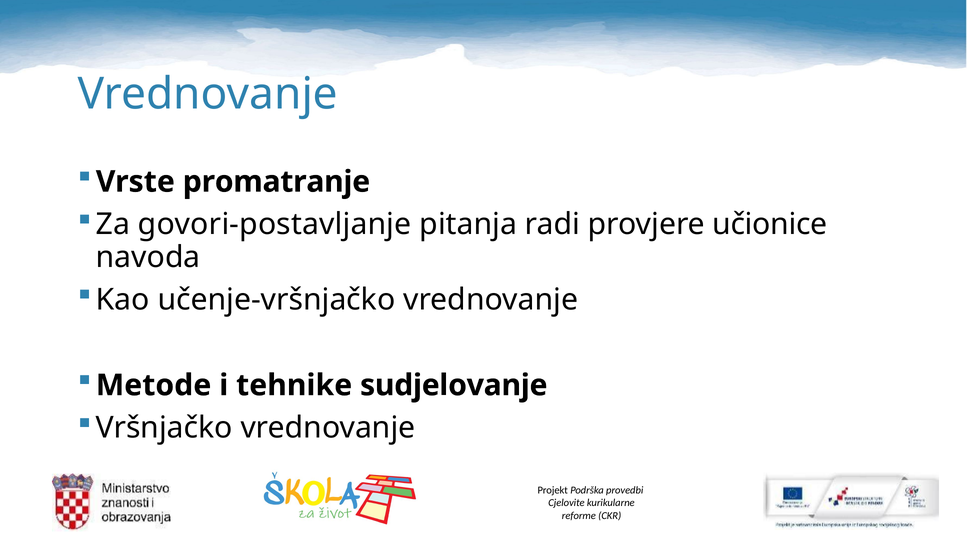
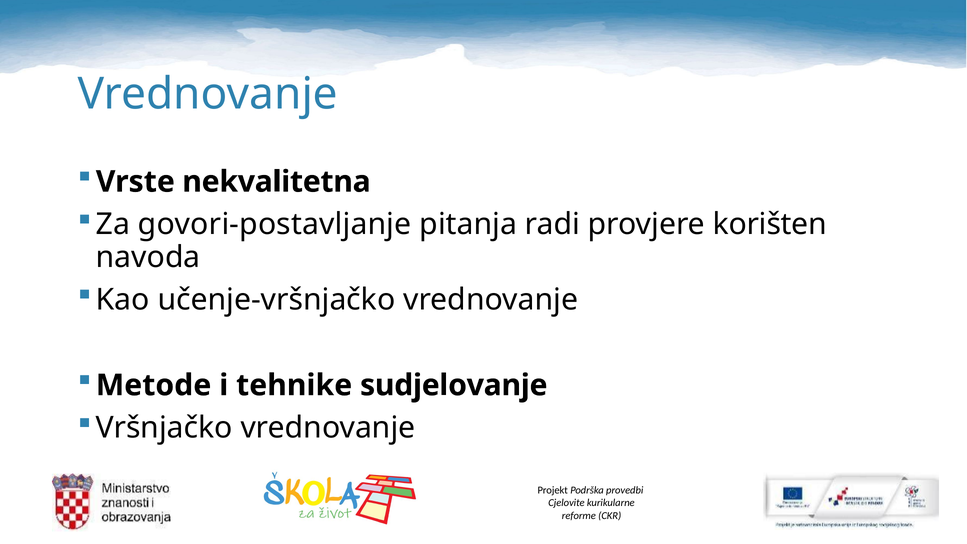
promatranje: promatranje -> nekvalitetna (276, 182)
učionice: učionice -> korišten (770, 224)
